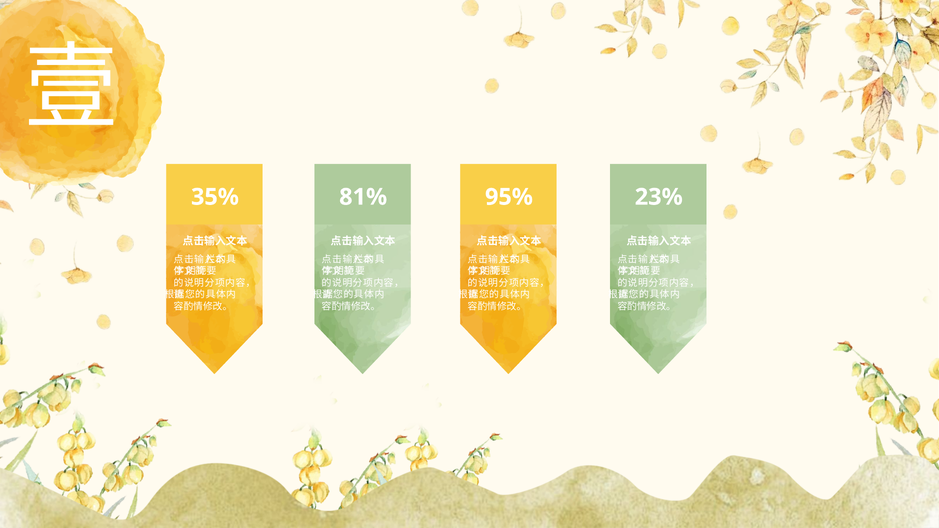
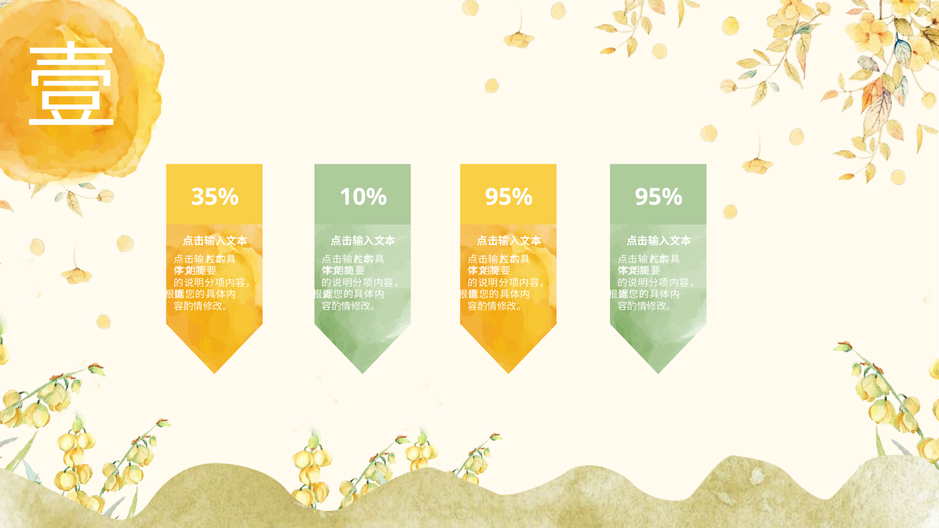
81%: 81% -> 10% (363, 197)
23%: 23% -> 95% (659, 197)
